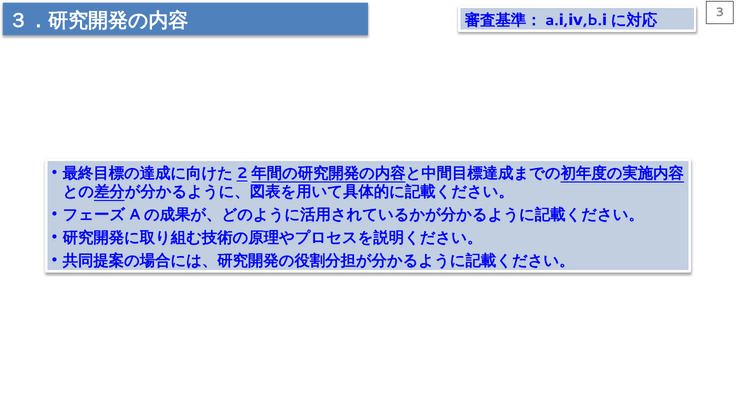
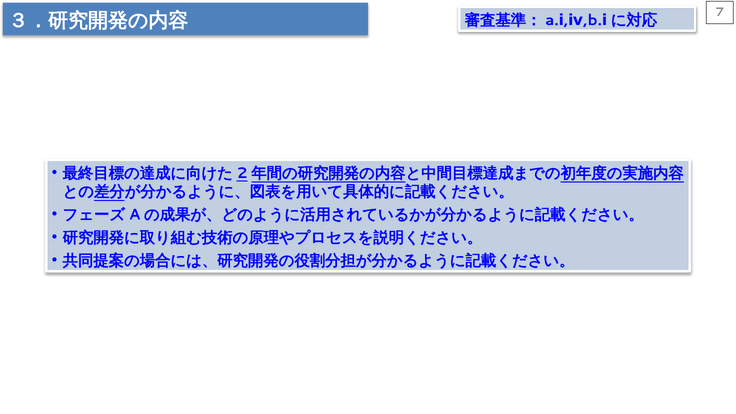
3: 3 -> 7 (720, 12)
